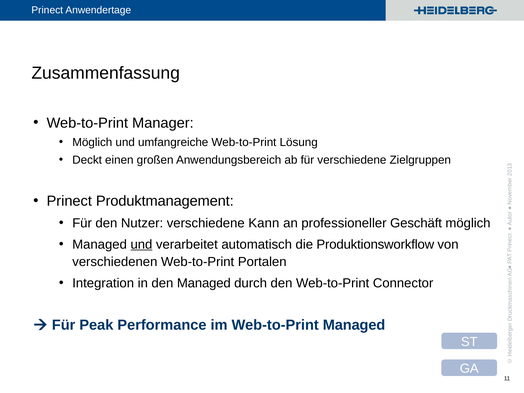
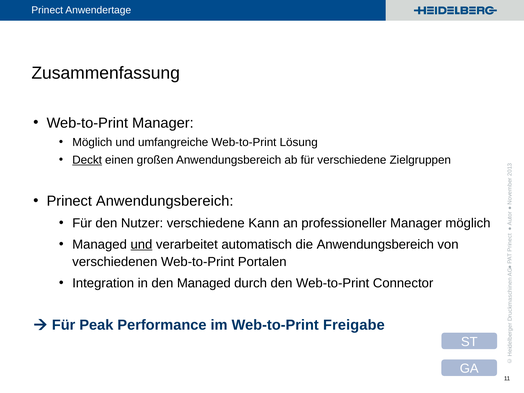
Deckt underline: none -> present (87, 160)
Prinect Produktmanagement: Produktmanagement -> Anwendungsbereich (165, 201)
professioneller Geschäft: Geschäft -> Manager (416, 223)
die Produktionsworkflow: Produktionsworkflow -> Anwendungsbereich (375, 244)
Web-to-Print Managed: Managed -> Freigabe (354, 325)
